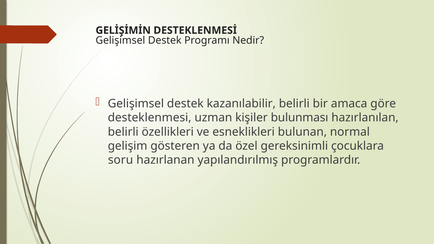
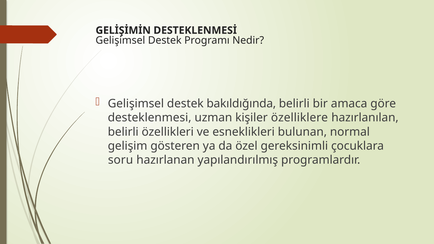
kazanılabilir: kazanılabilir -> bakıldığında (241, 104)
bulunması: bulunması -> özelliklere (299, 118)
